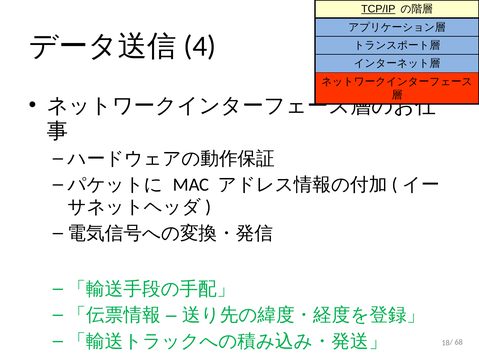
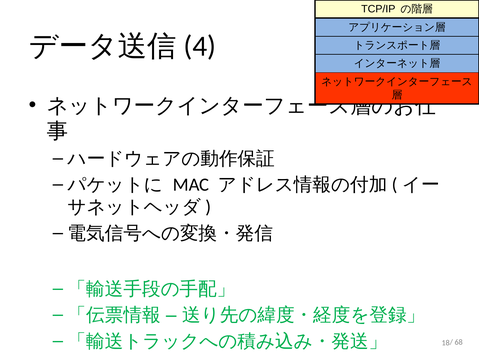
TCP/IP underline: present -> none (378, 9)
